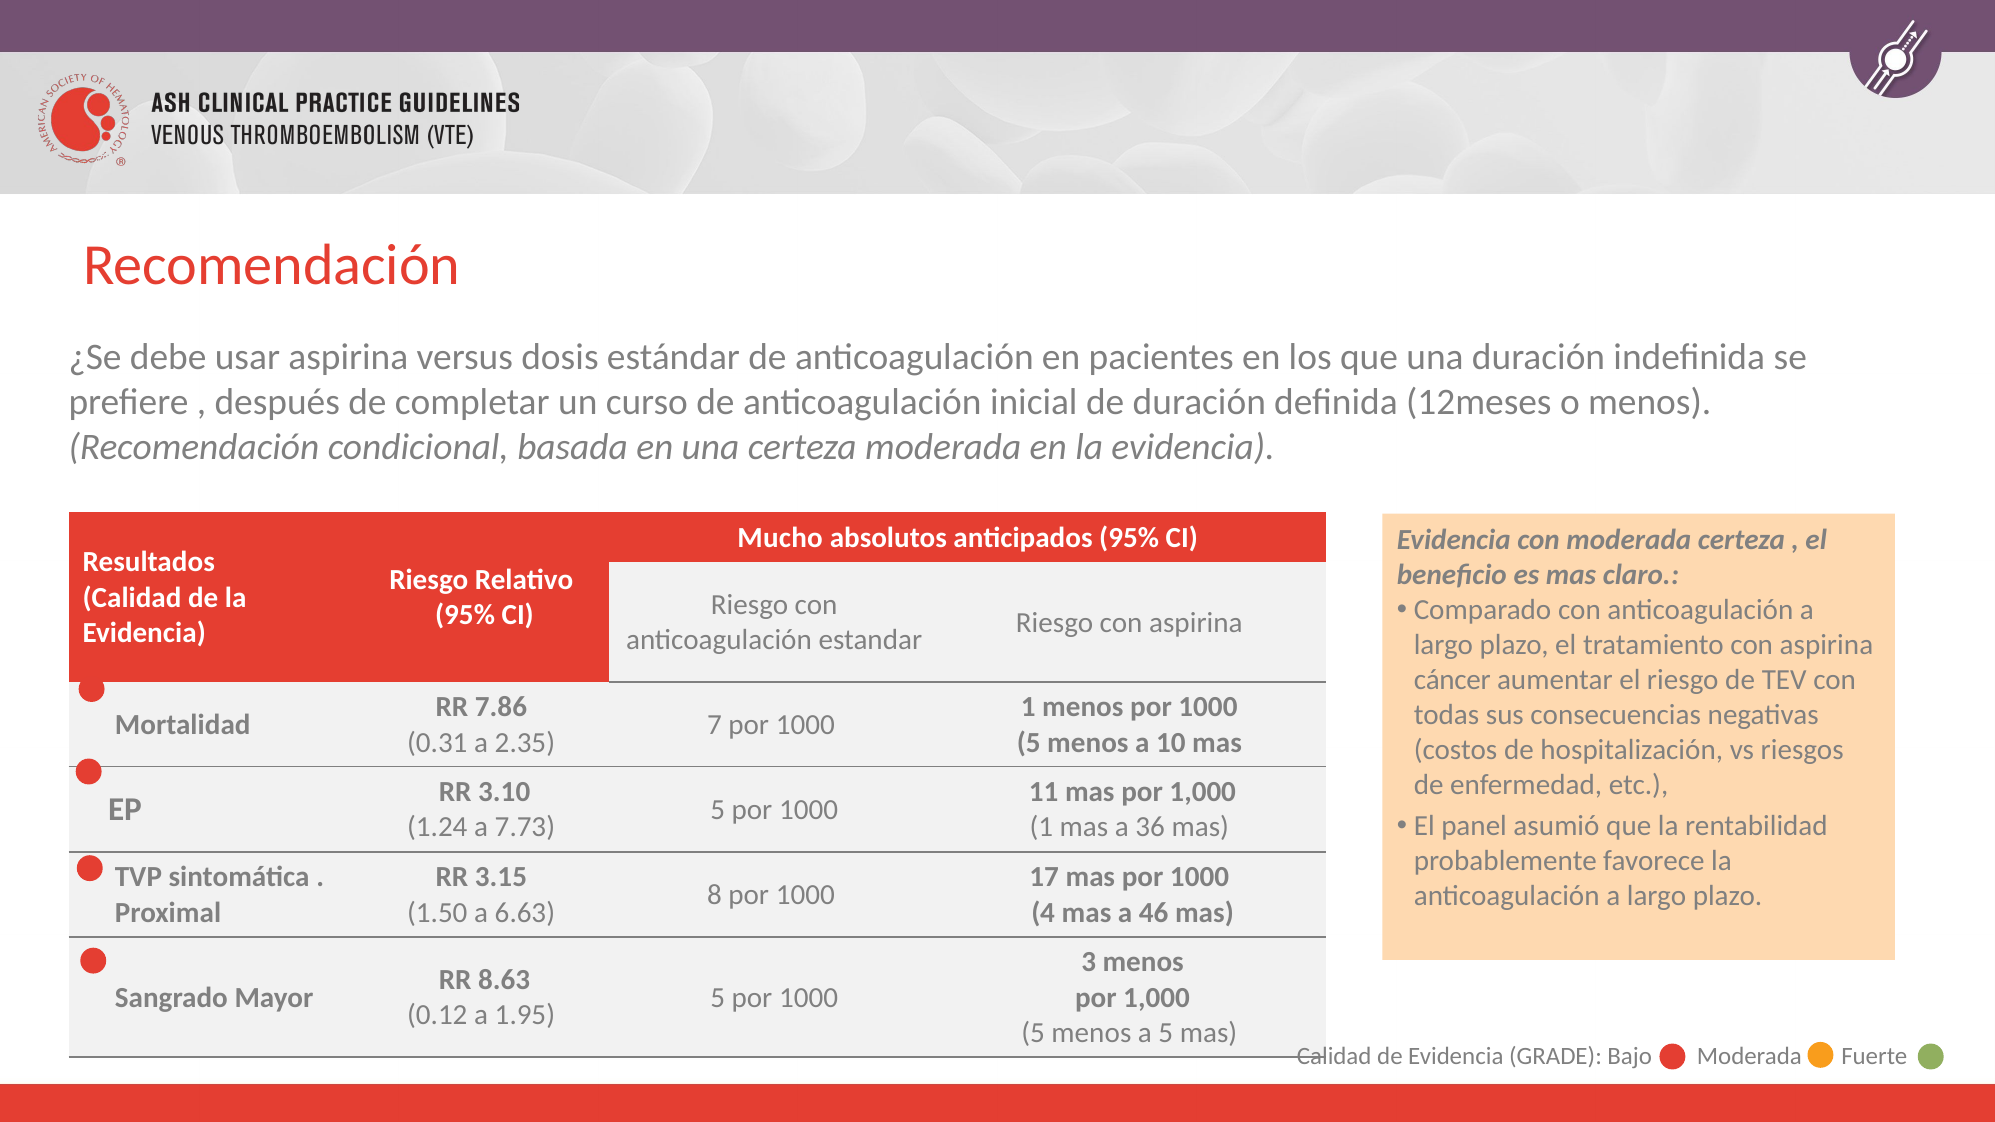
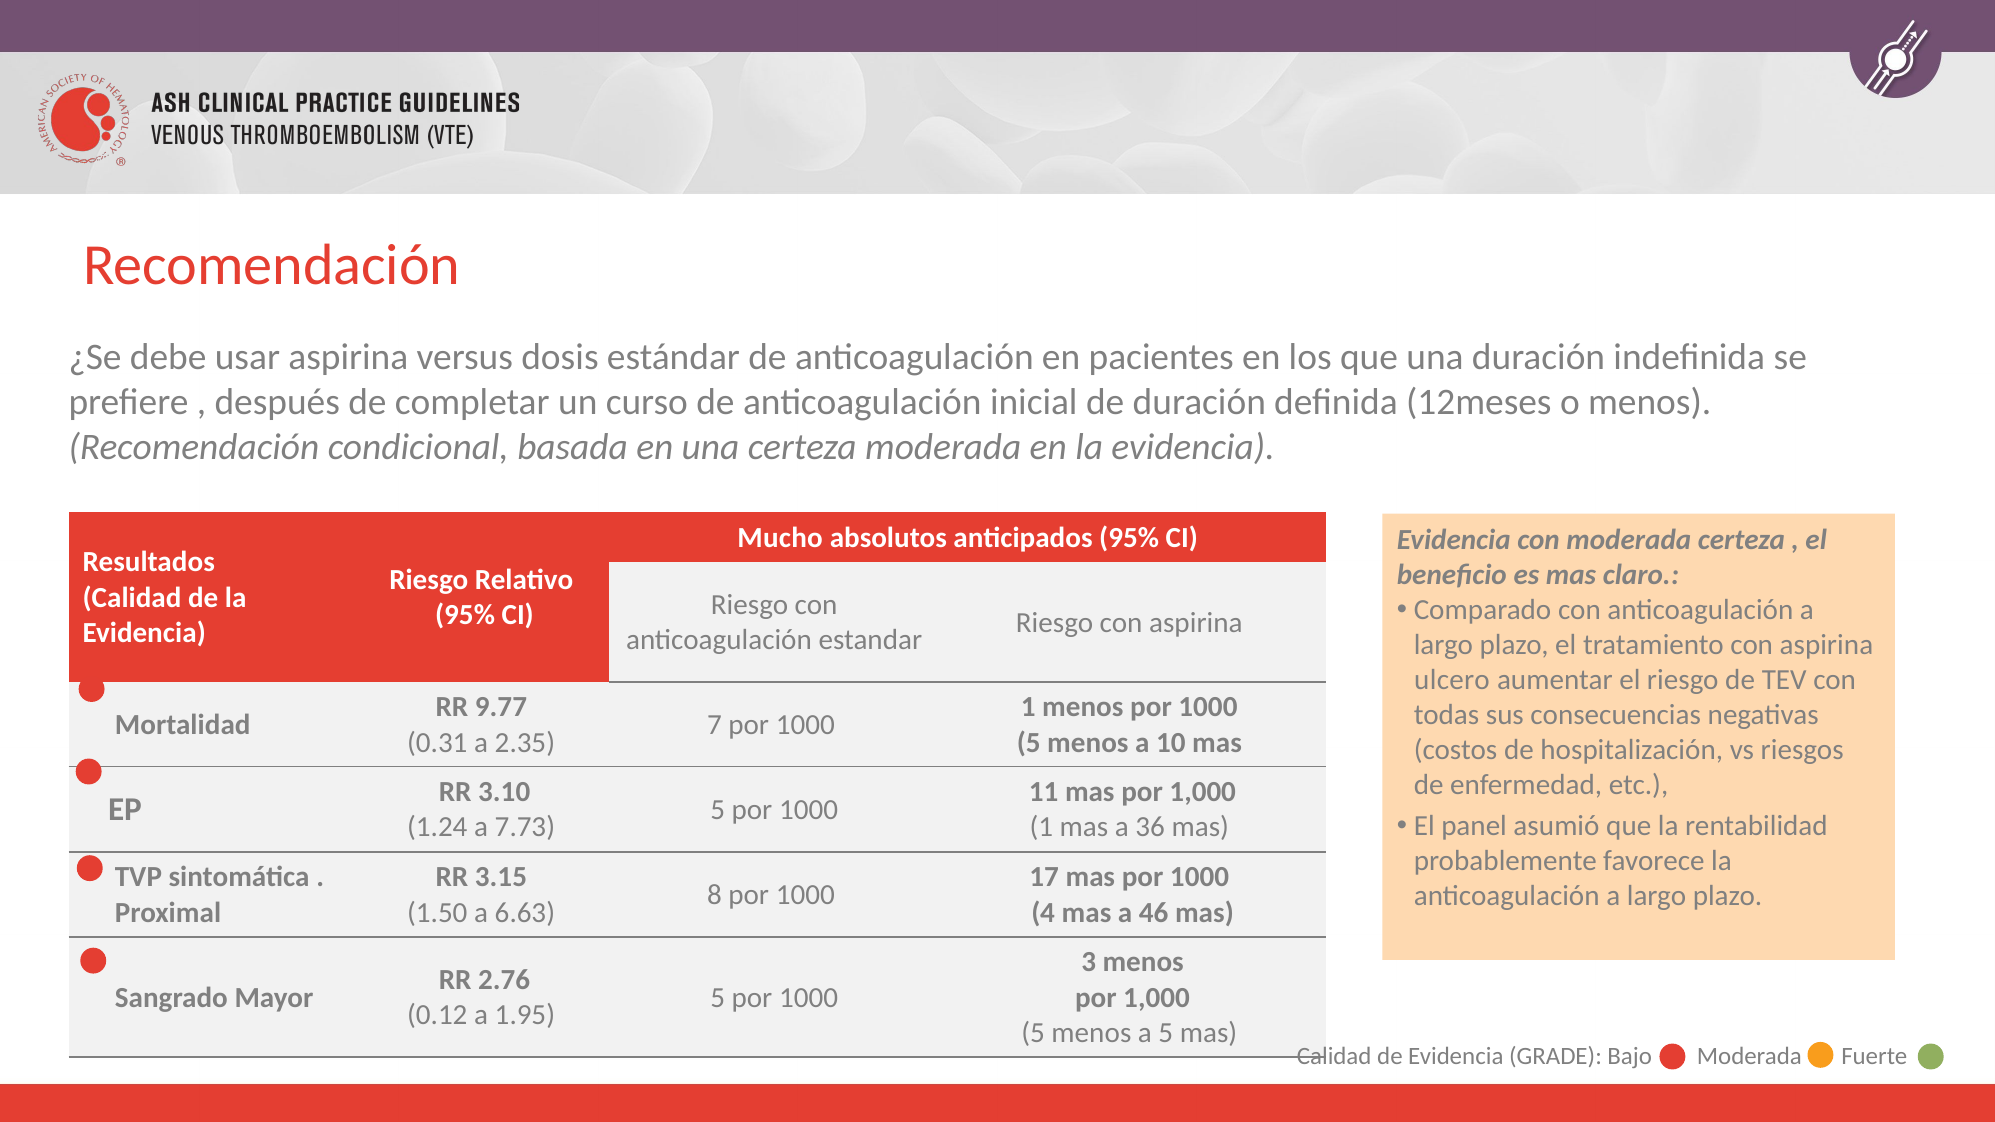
cáncer: cáncer -> ulcero (1452, 680)
7.86: 7.86 -> 9.77 (501, 707)
8.63: 8.63 -> 2.76 (504, 980)
